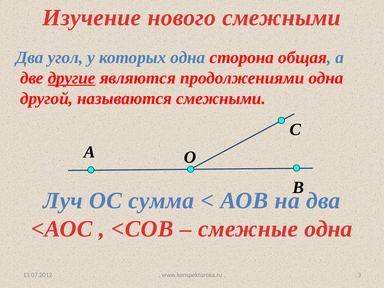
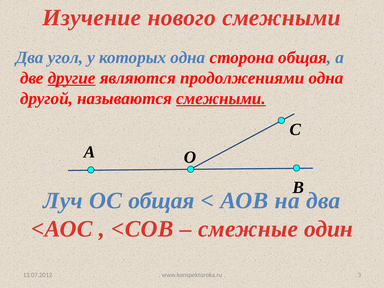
смежными underline: none -> present (221, 99)
ОС сумма: сумма -> общая (161, 201)
смежные одна: одна -> один (329, 229)
